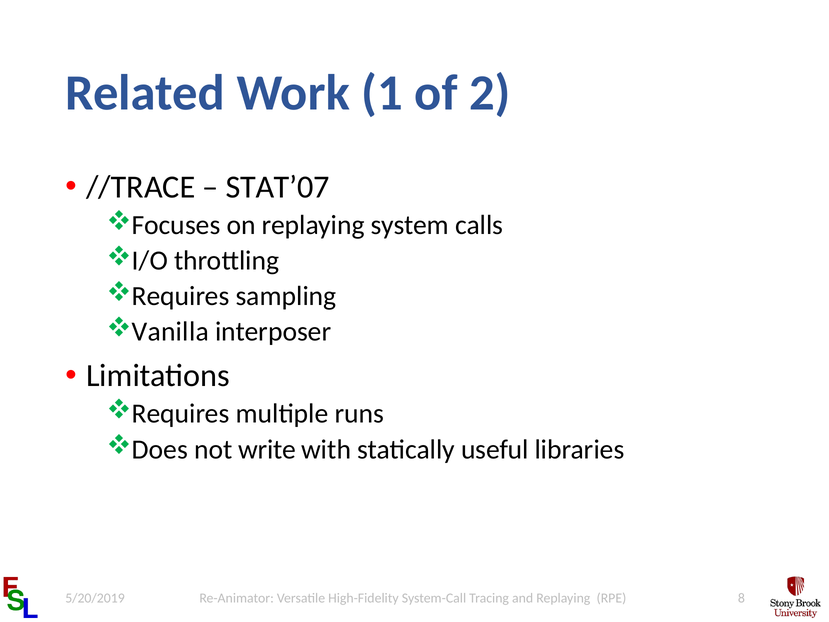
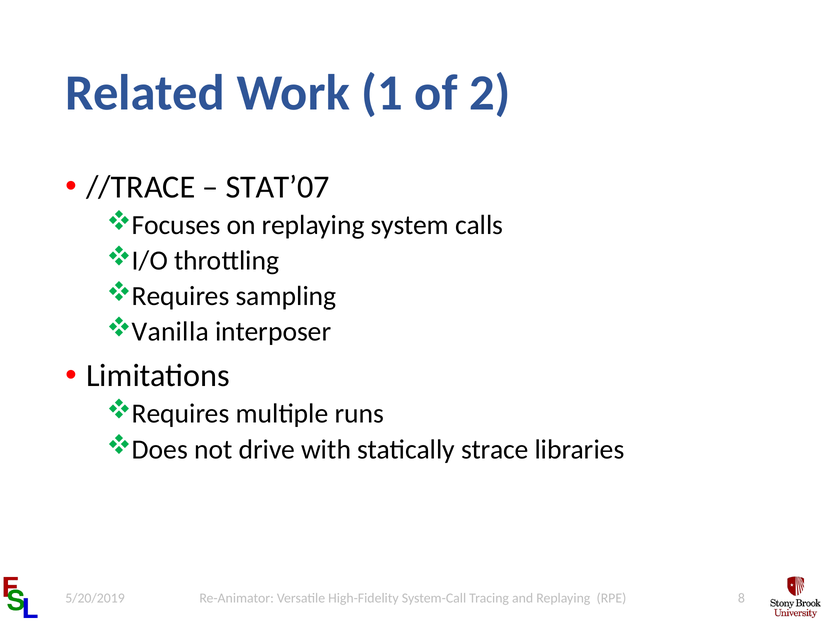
write: write -> drive (267, 449)
useful: useful -> strace (495, 449)
